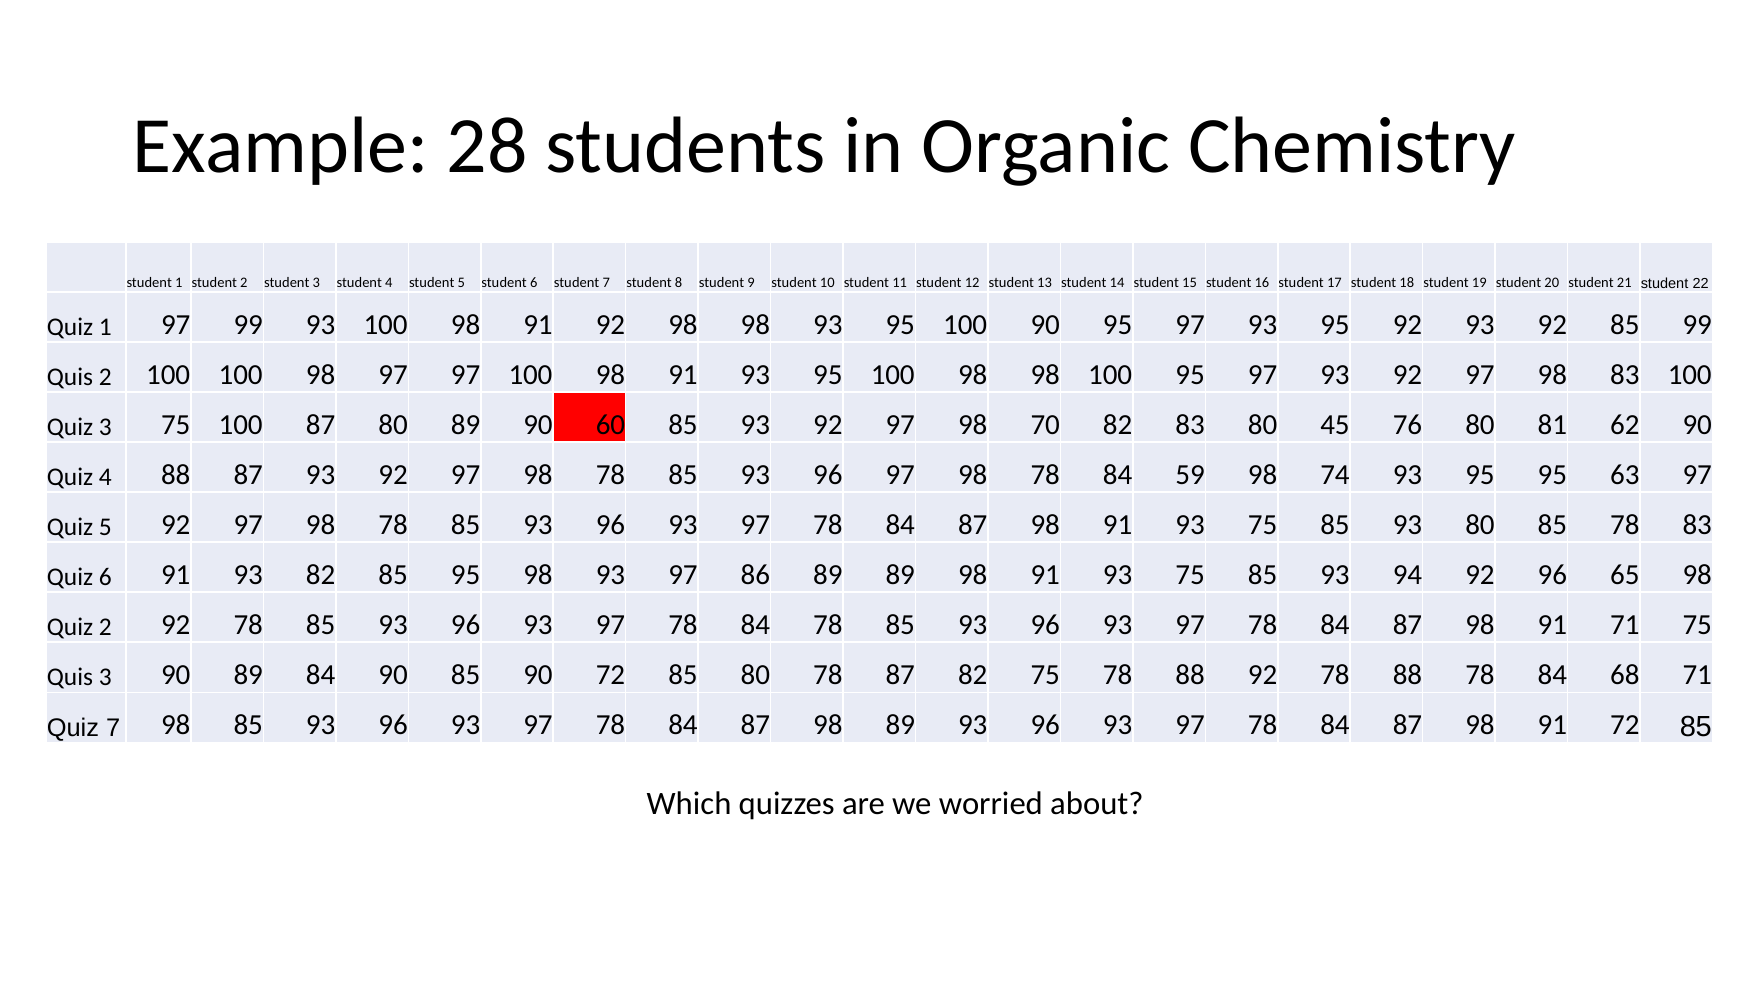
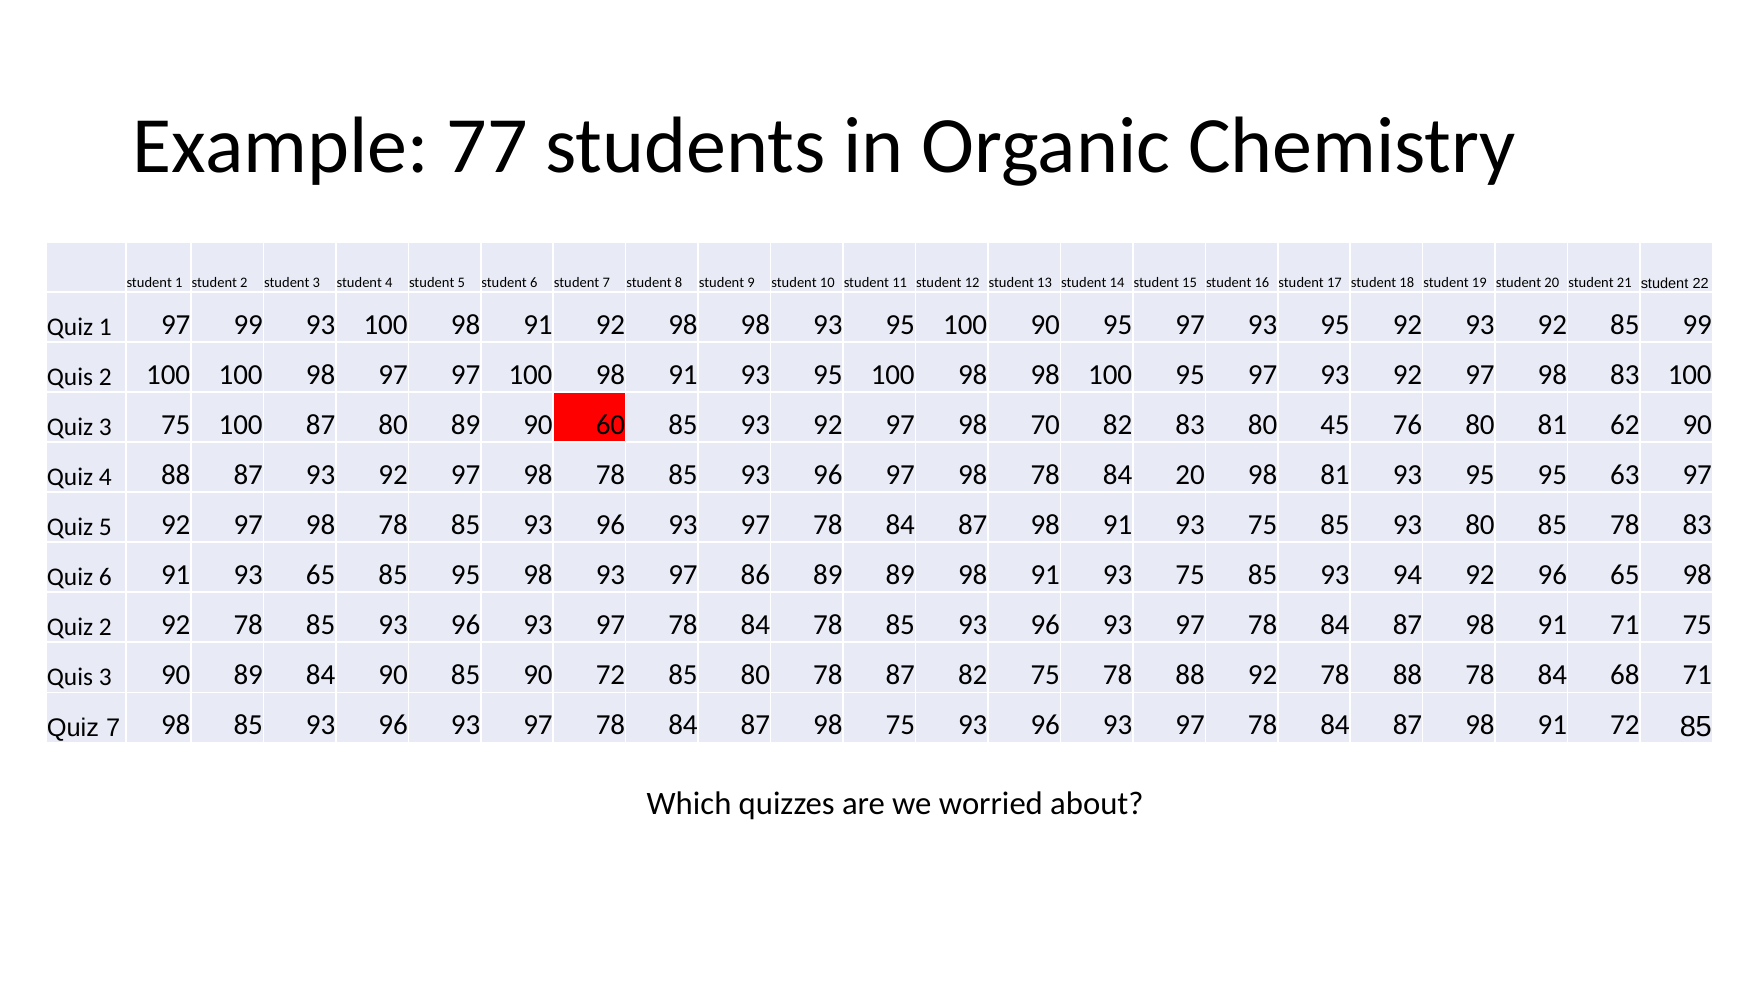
28: 28 -> 77 (487, 147)
84 59: 59 -> 20 (1190, 475)
98 74: 74 -> 81 (1335, 475)
93 82: 82 -> 65 (321, 575)
98 89: 89 -> 75 (900, 725)
